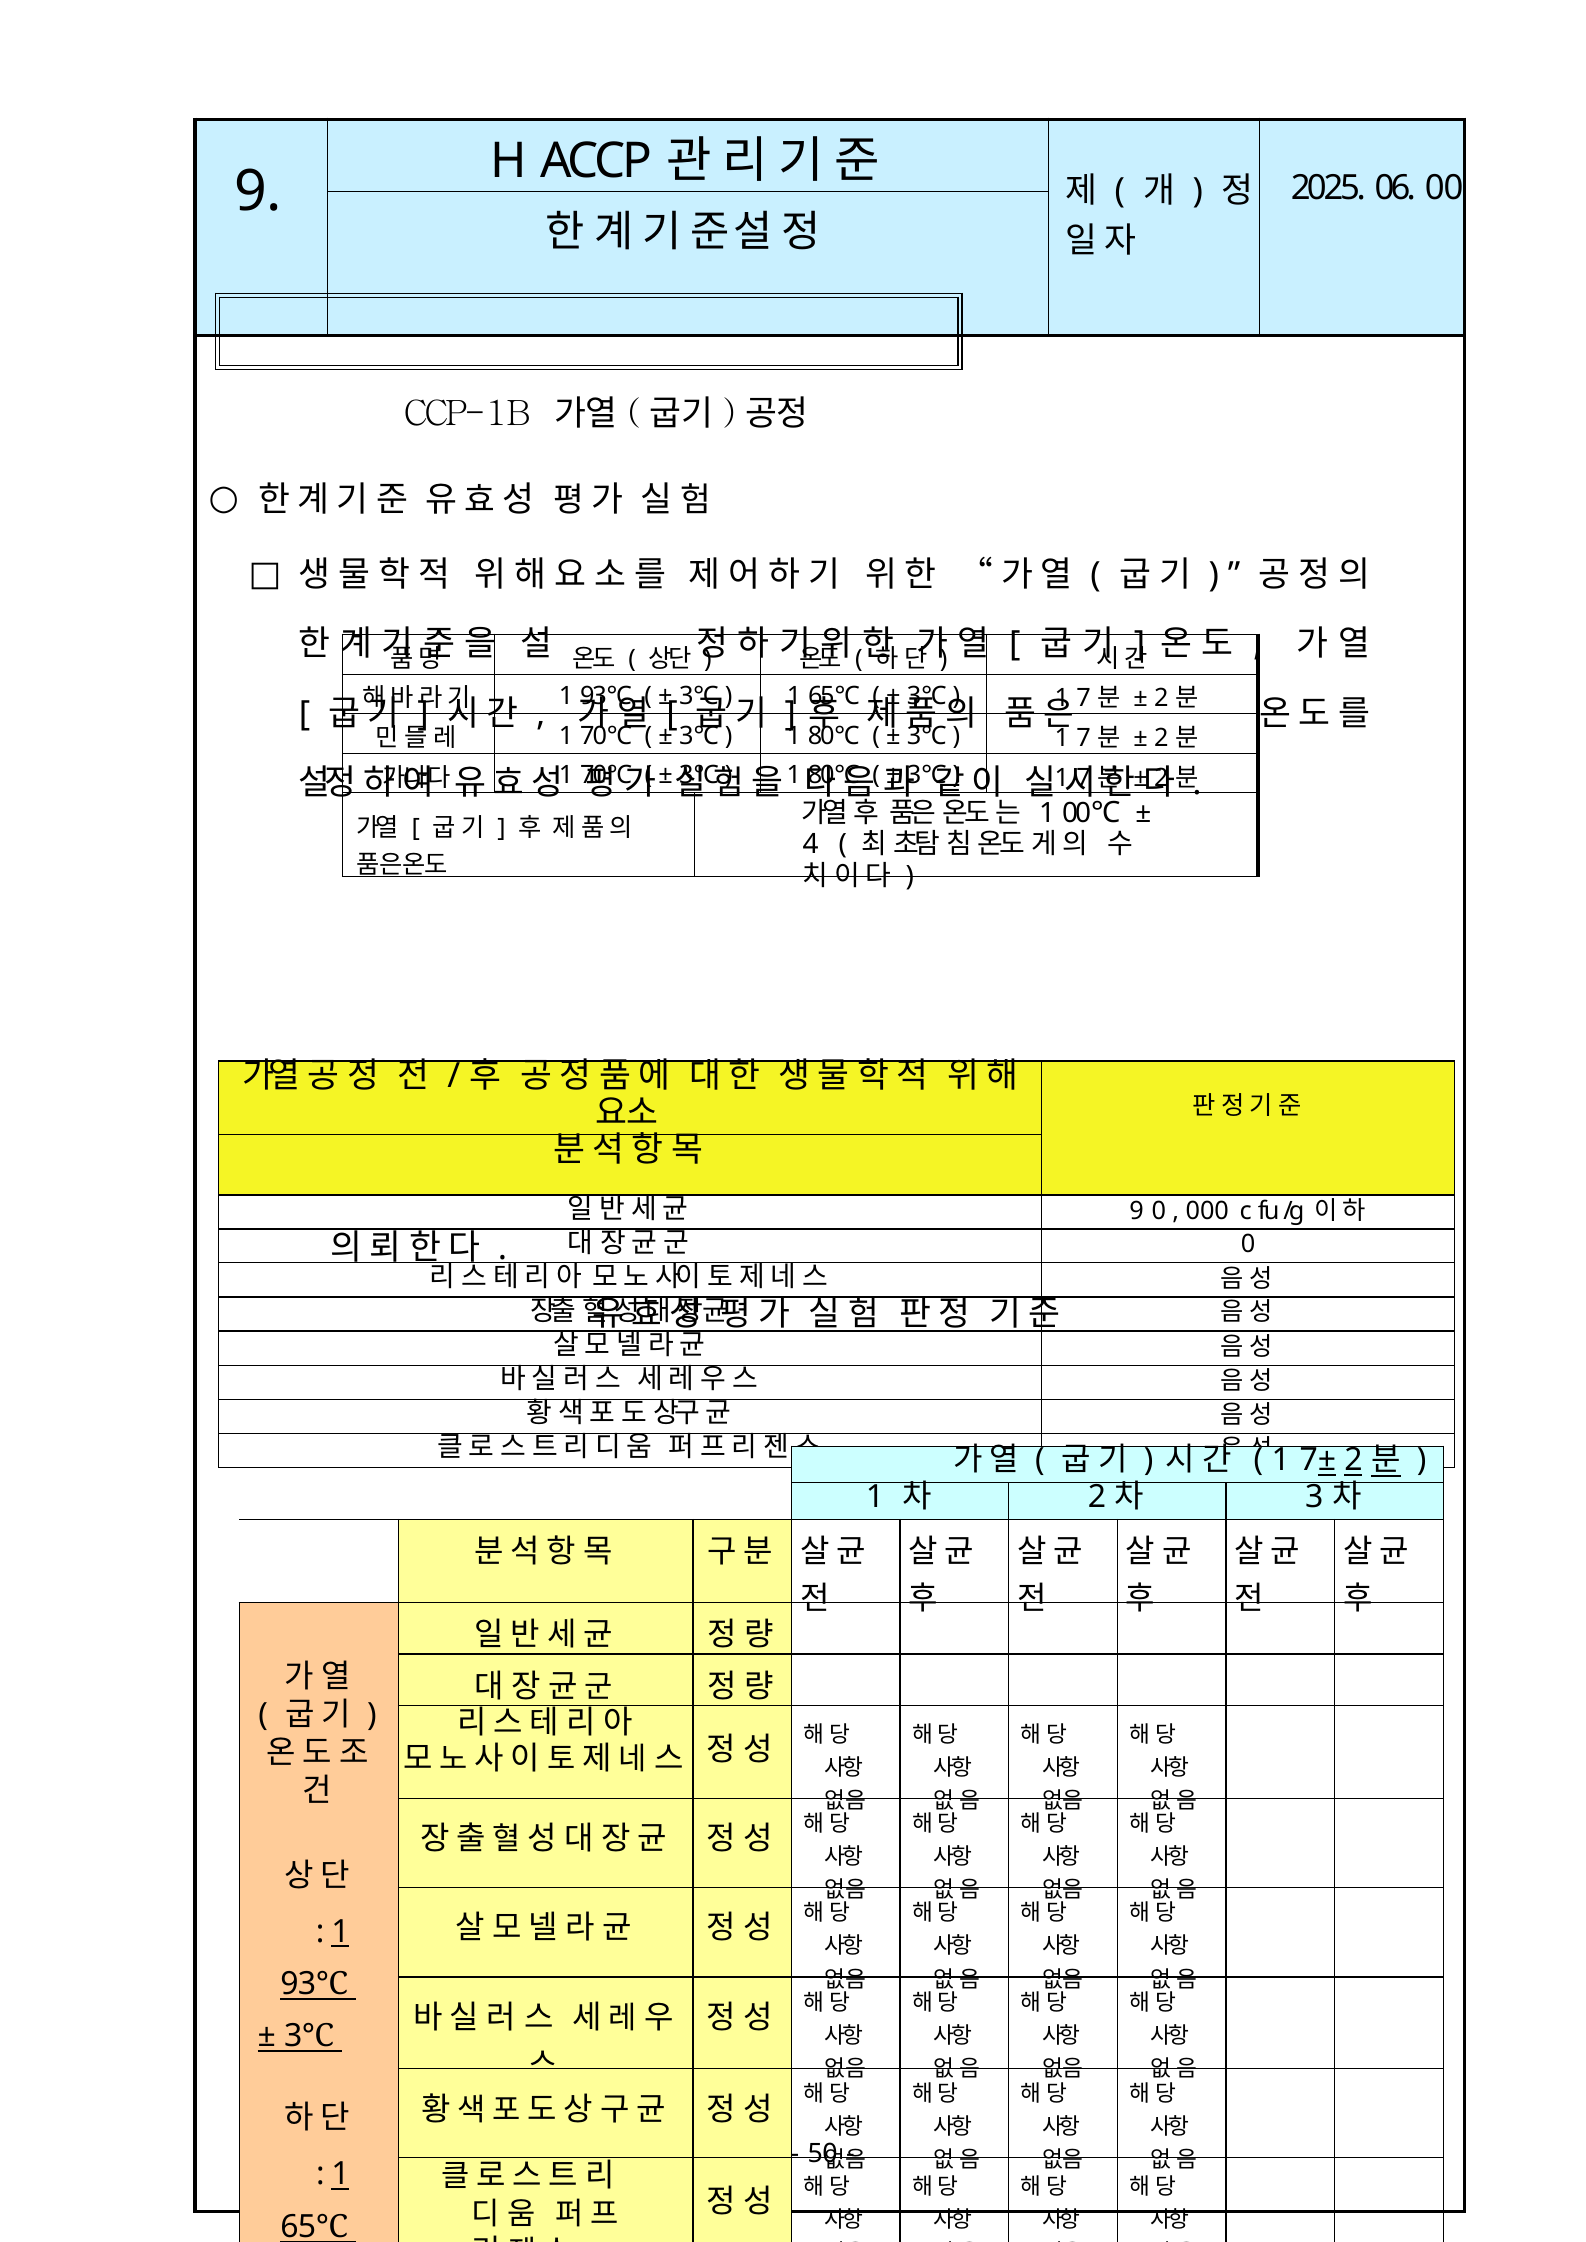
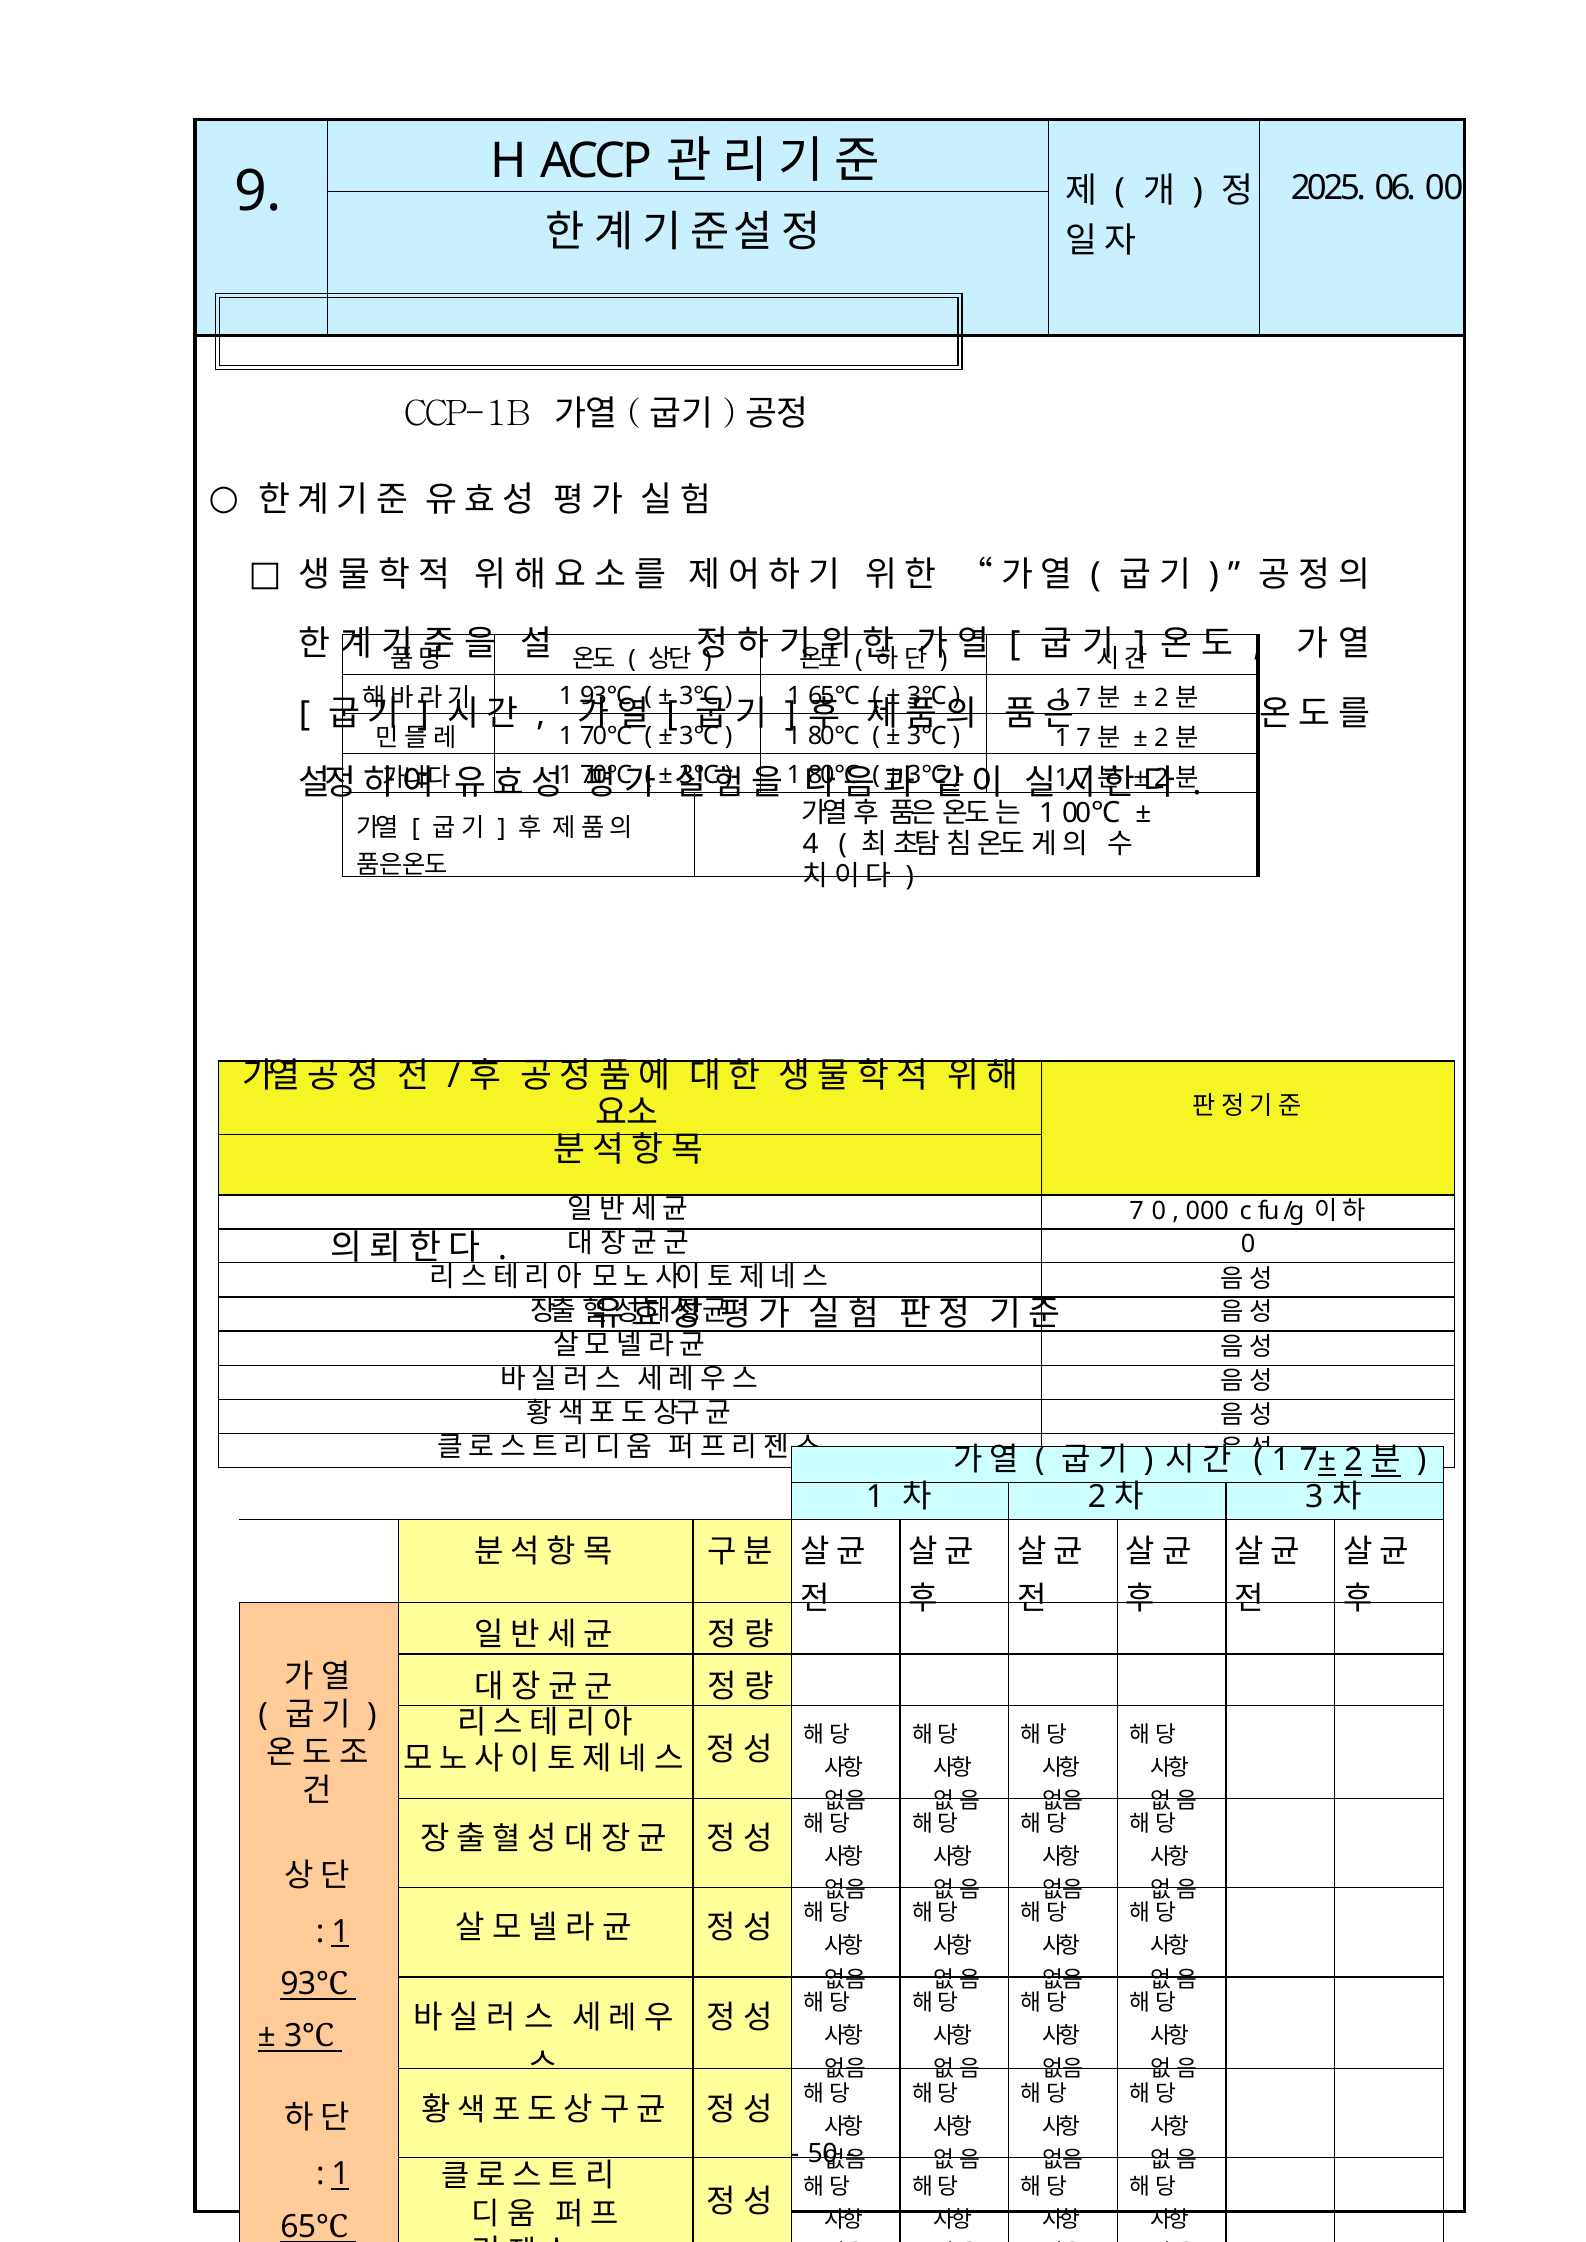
9: 9 -> 7 (1137, 1211)
